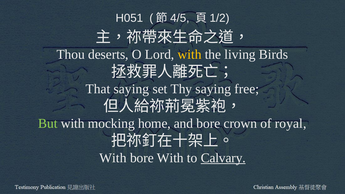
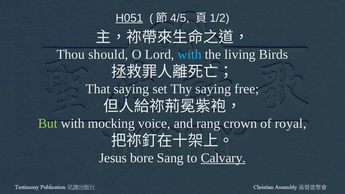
H051 underline: none -> present (129, 18)
deserts: deserts -> should (108, 54)
with colour: yellow -> light blue (190, 54)
home: home -> voice (154, 123)
and bore: bore -> rang (208, 123)
With: With -> Jesus (113, 158)
bore With: With -> Sang (170, 158)
